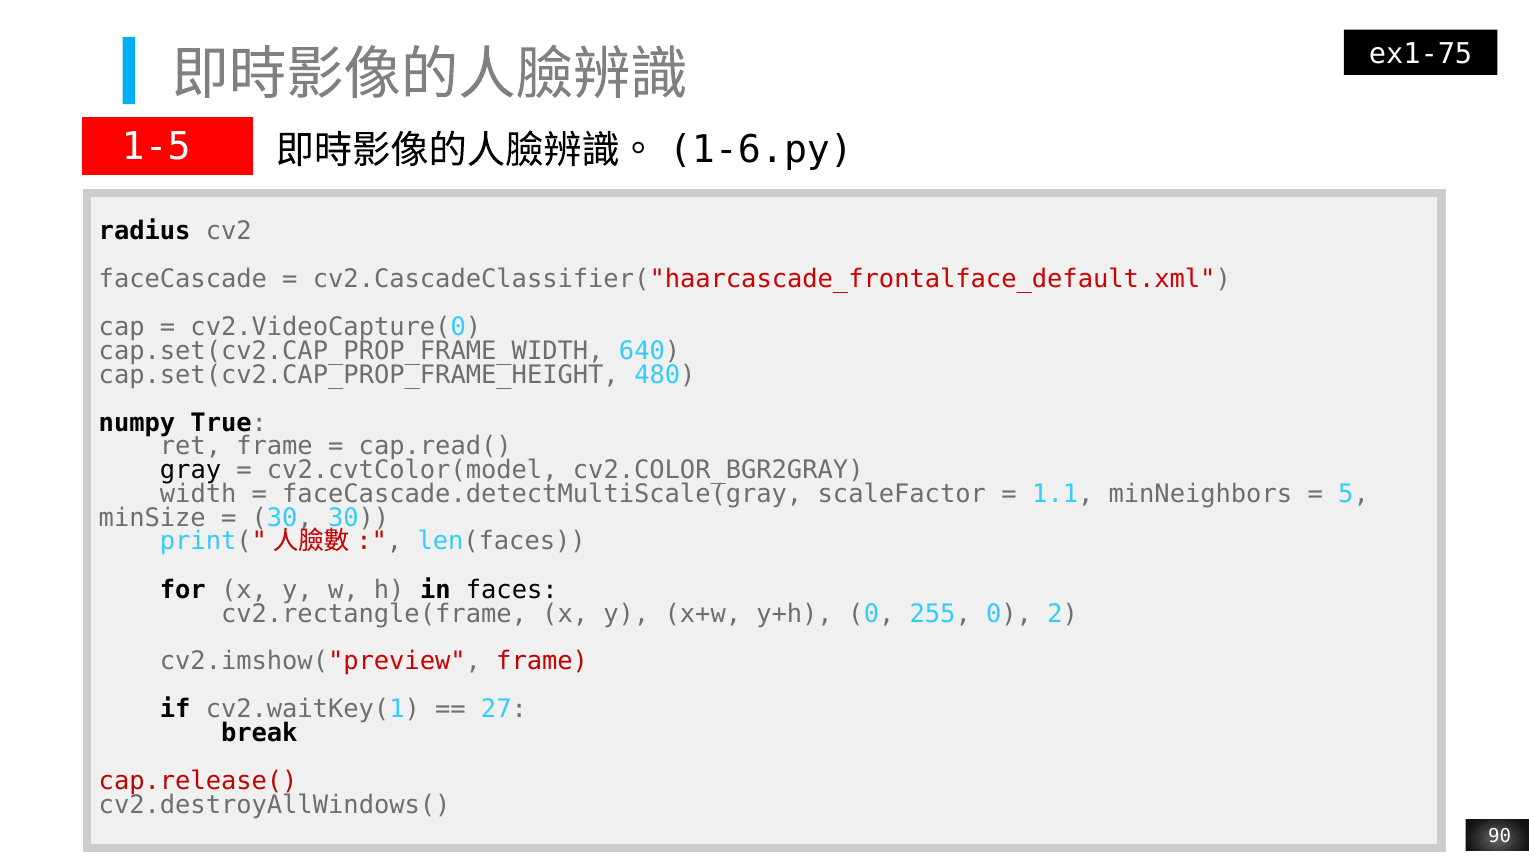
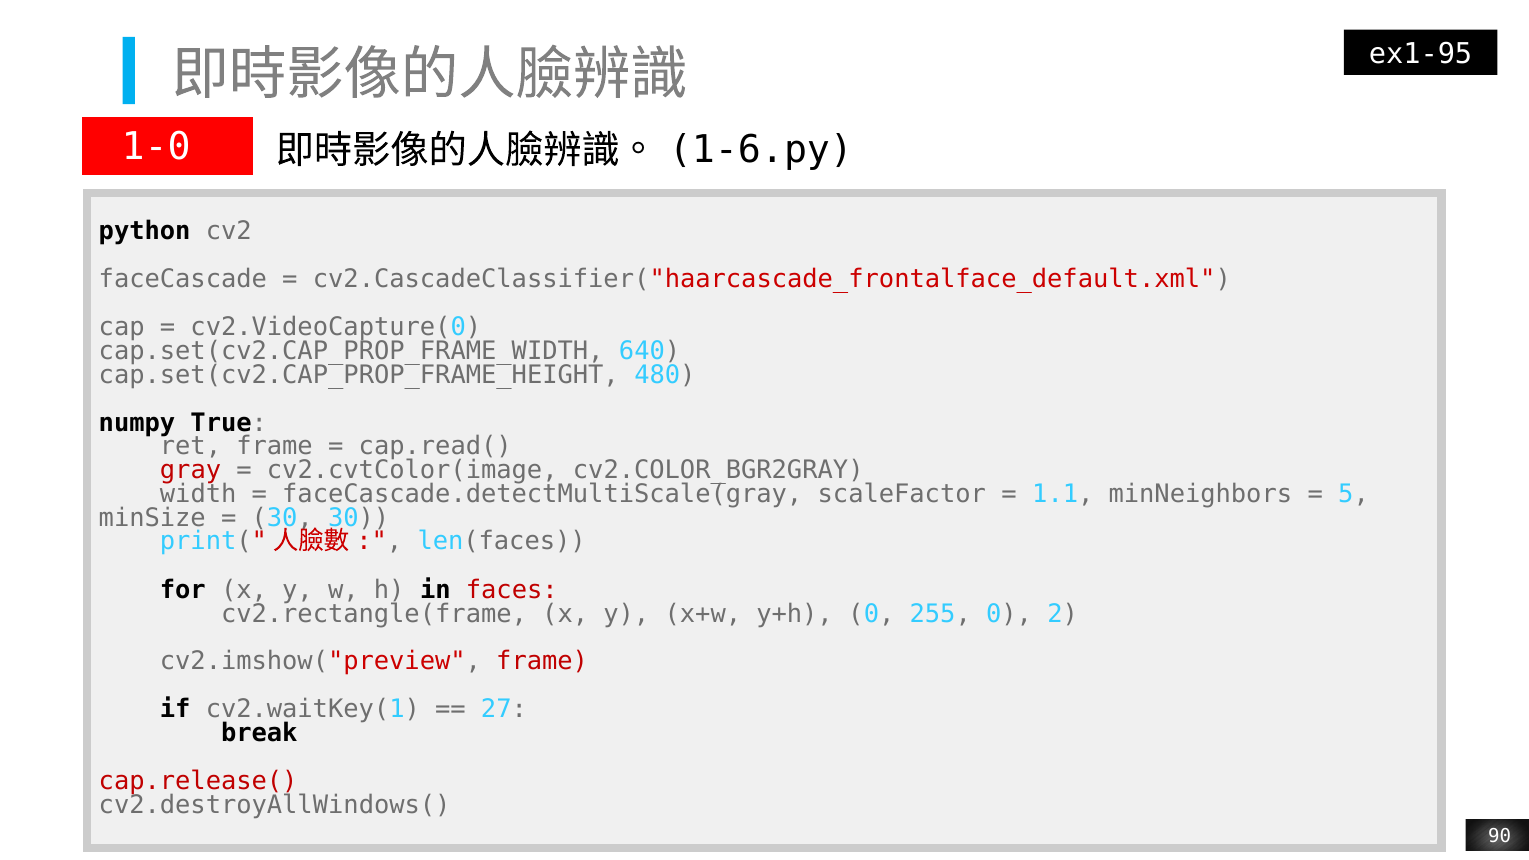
ex1-75: ex1-75 -> ex1-95 (1421, 54)
1-5: 1-5 -> 1-0 (156, 147)
radius: radius -> python (145, 232)
gray colour: black -> red (191, 470)
cv2.cvtColor(model: cv2.cvtColor(model -> cv2.cvtColor(image (412, 470)
faces colour: black -> red (512, 590)
